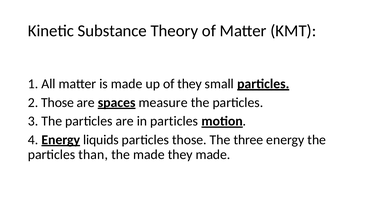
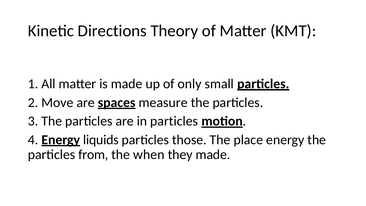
Substance: Substance -> Directions (112, 31)
of they: they -> only (190, 84)
2 Those: Those -> Move (57, 102)
three: three -> place (248, 140)
than: than -> from (93, 155)
the made: made -> when (149, 155)
